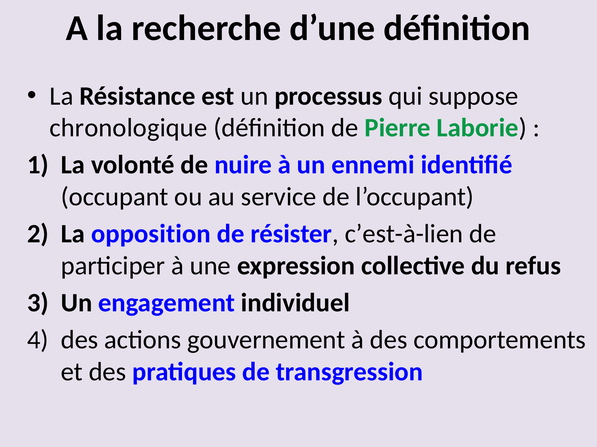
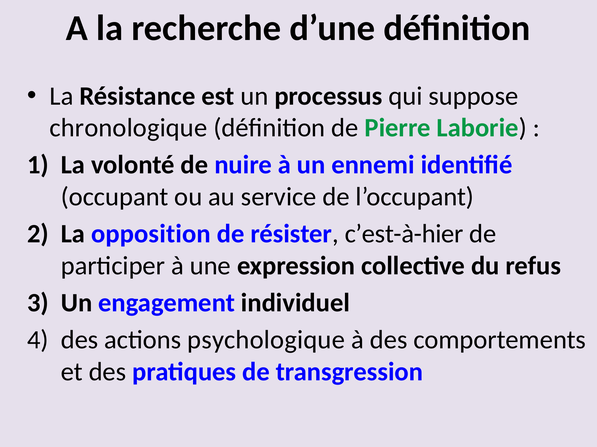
c’est-à-lien: c’est-à-lien -> c’est-à-hier (404, 234)
gouvernement: gouvernement -> psychologique (266, 340)
